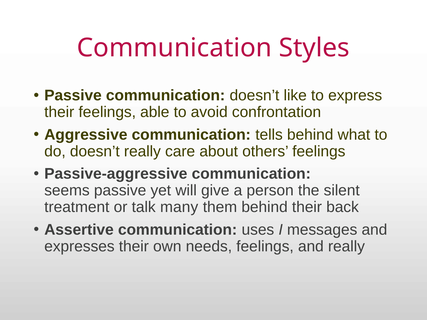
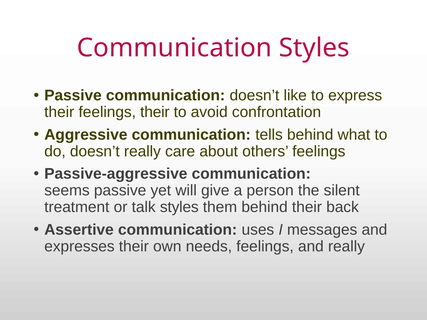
feelings able: able -> their (155, 112)
talk many: many -> styles (179, 207)
